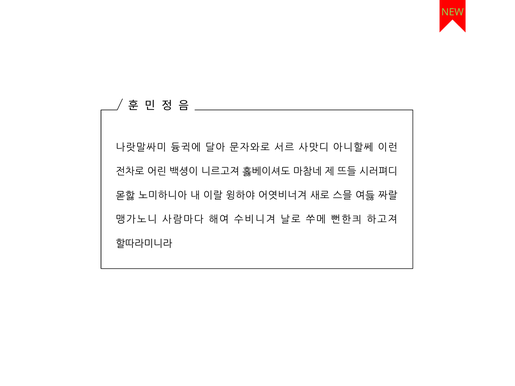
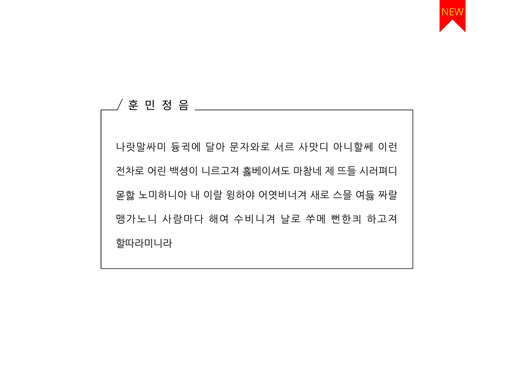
NEW colour: light green -> yellow (452, 12)
